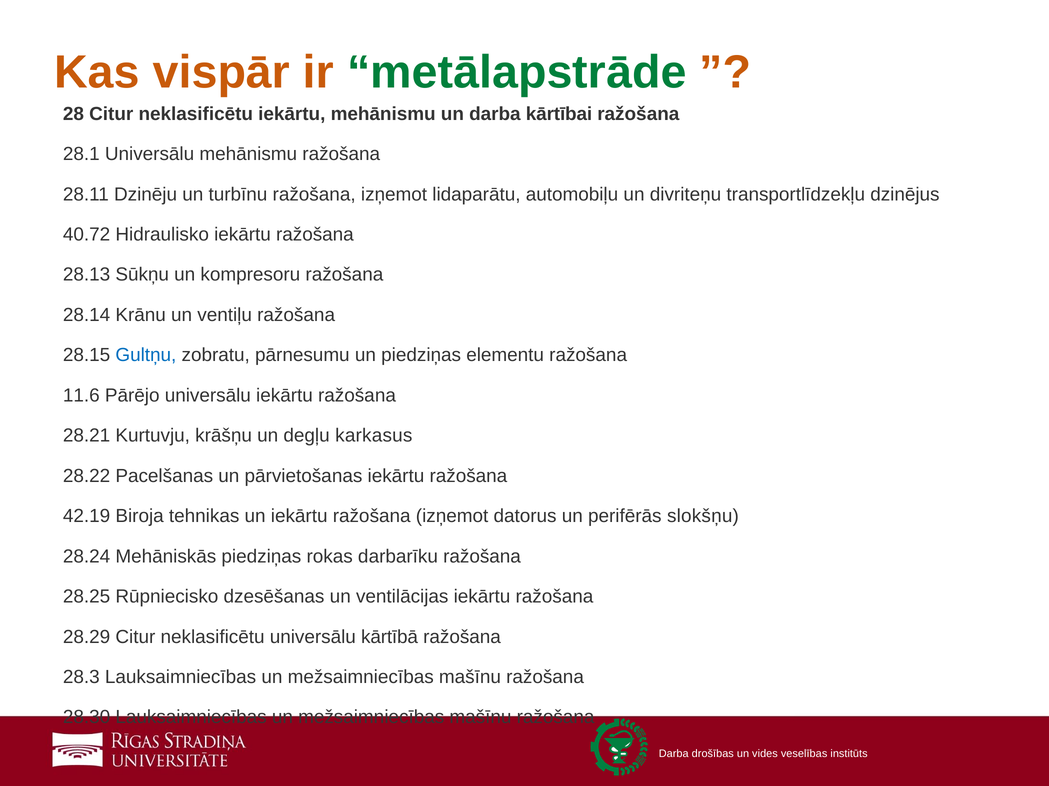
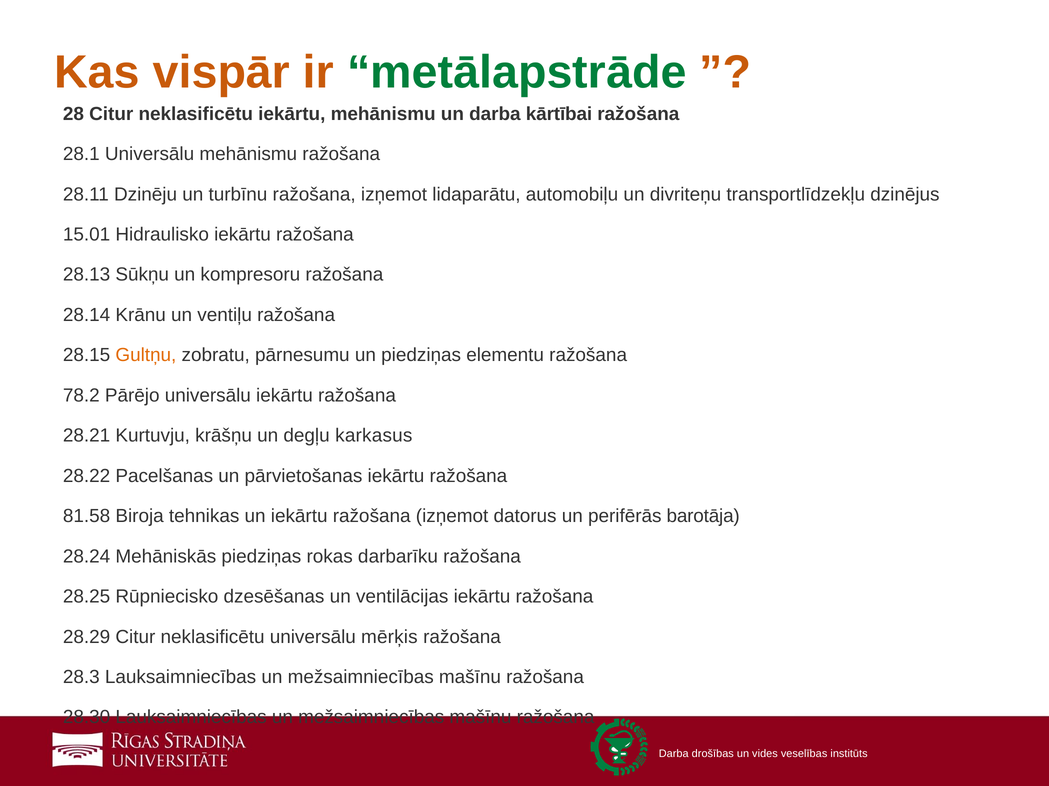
40.72: 40.72 -> 15.01 (87, 235)
Gultņu colour: blue -> orange (146, 356)
11.6: 11.6 -> 78.2 (81, 396)
42.19: 42.19 -> 81.58 (87, 517)
slokšņu: slokšņu -> barotāja (703, 517)
kārtībā: kārtībā -> mērķis (389, 637)
